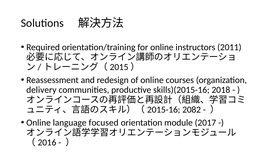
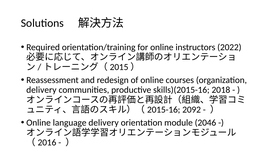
2011: 2011 -> 2022 (229, 47)
2082: 2082 -> 2092 (192, 110)
language focused: focused -> delivery (104, 122)
2017: 2017 -> 2046 (205, 122)
